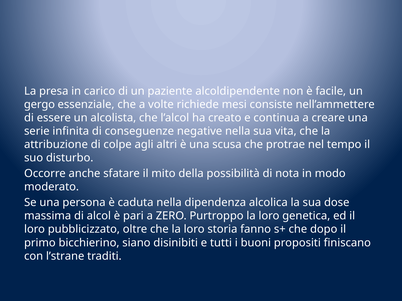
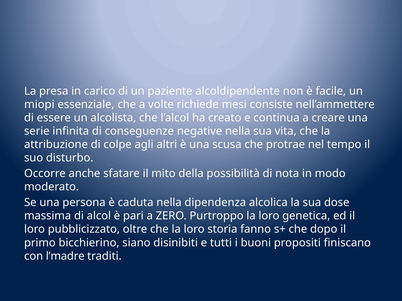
gergo: gergo -> miopi (39, 105)
l’strane: l’strane -> l’madre (65, 256)
